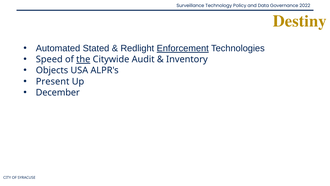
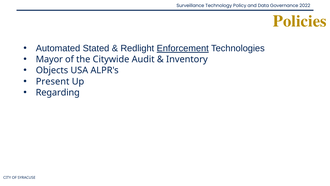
Destiny: Destiny -> Policies (300, 21)
Speed: Speed -> Mayor (49, 59)
the underline: present -> none (83, 59)
December: December -> Regarding (58, 92)
